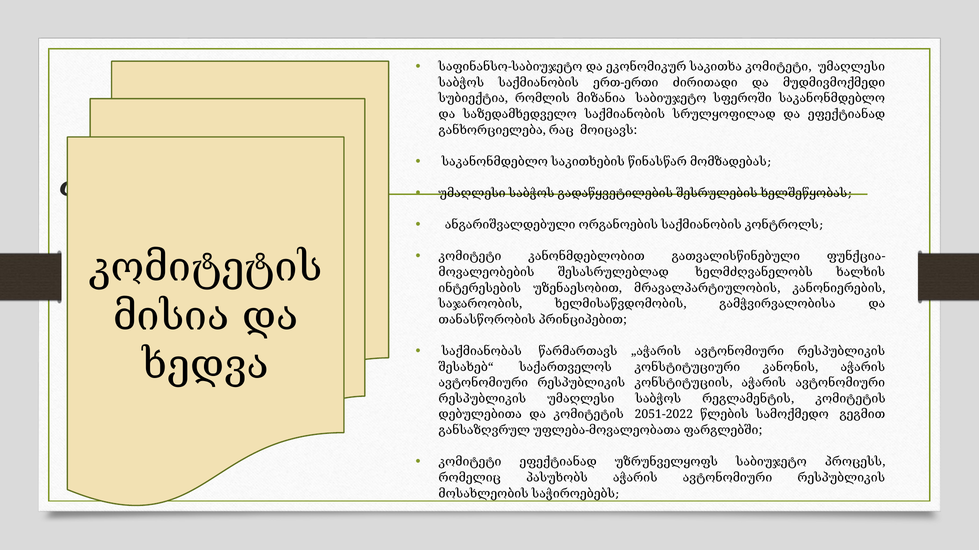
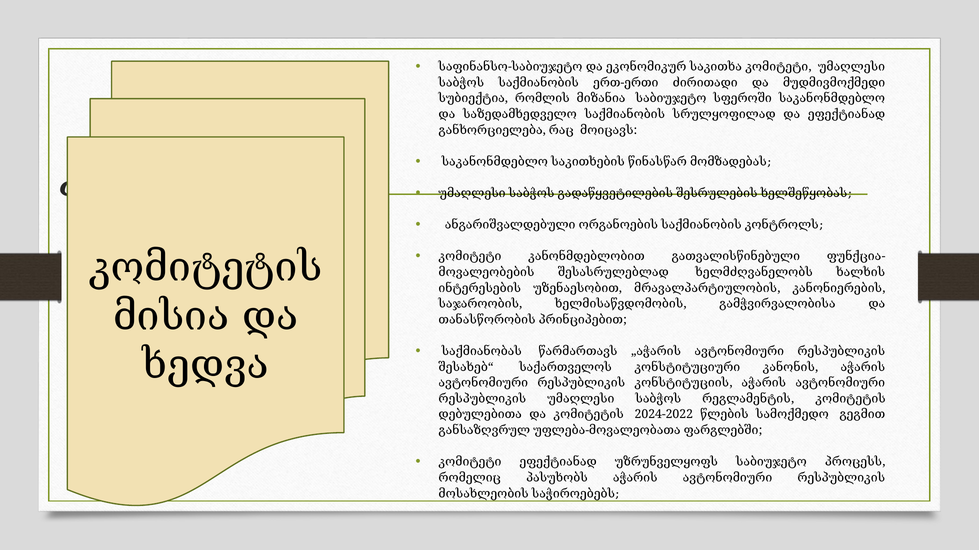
2051-2022: 2051-2022 -> 2024-2022 (664, 415)
